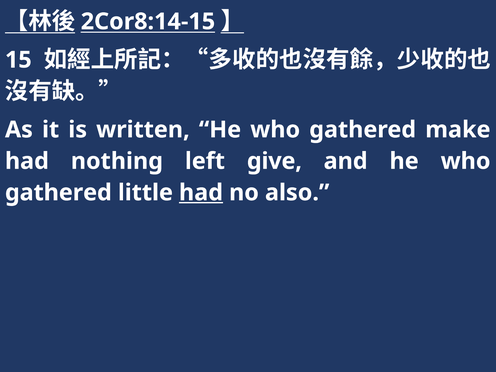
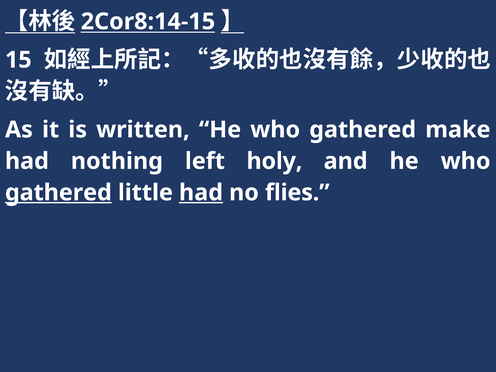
give: give -> holy (274, 161)
gathered underline: none -> present (58, 193)
also: also -> flies (297, 193)
